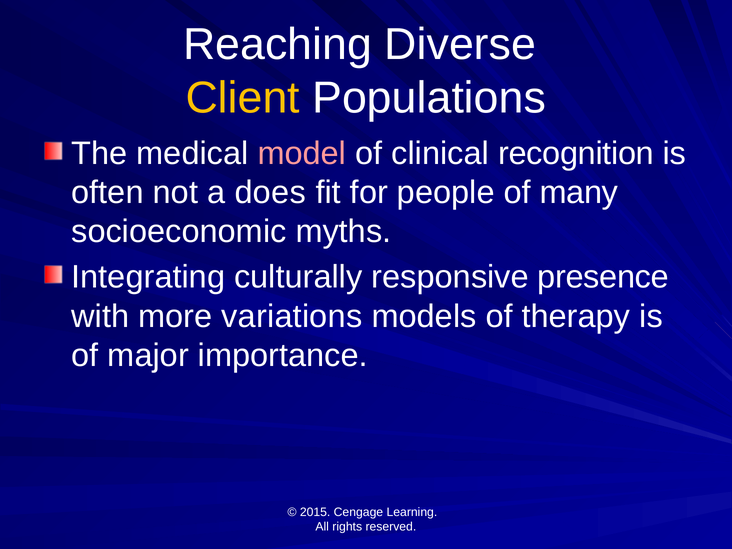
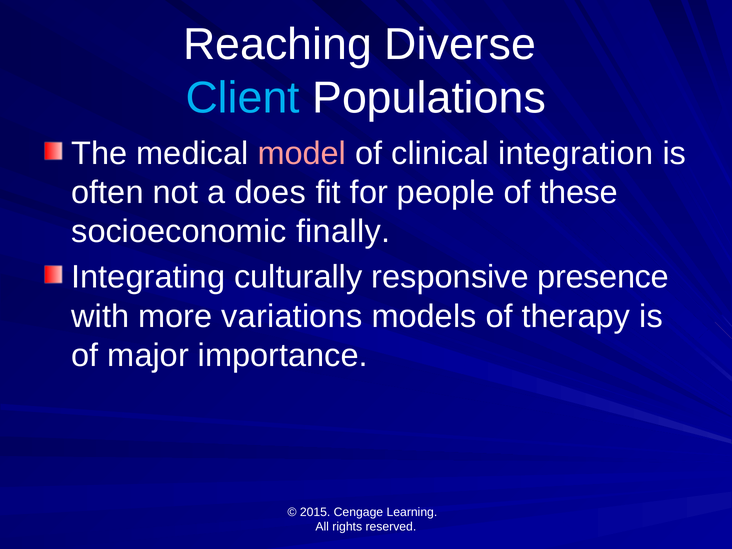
Client colour: yellow -> light blue (243, 98)
recognition: recognition -> integration (576, 154)
many: many -> these (579, 193)
myths: myths -> finally (343, 232)
